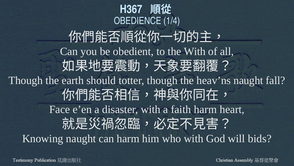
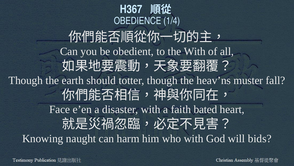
heav’ns naught: naught -> muster (248, 80)
faith harm: harm -> bated (205, 109)
